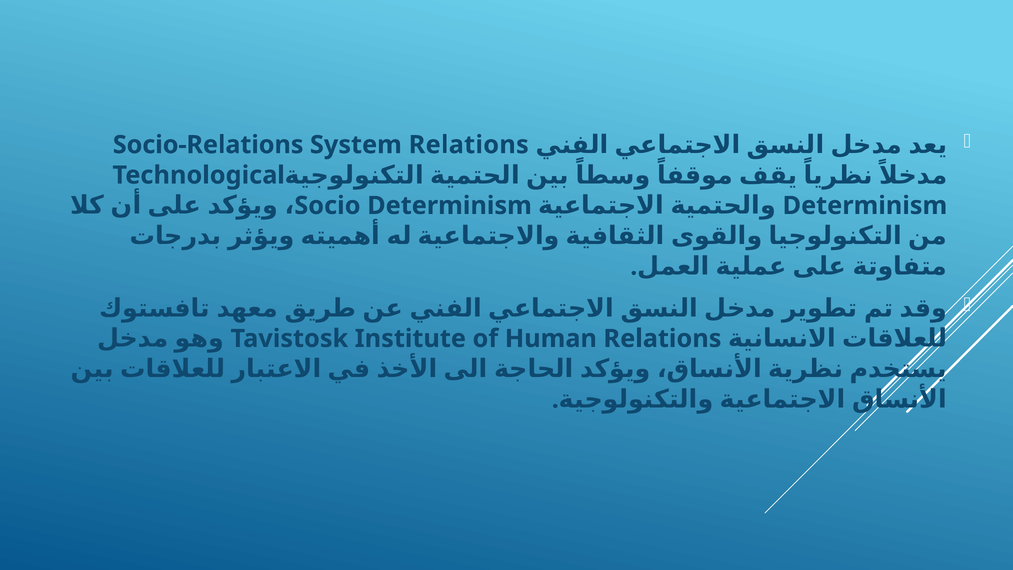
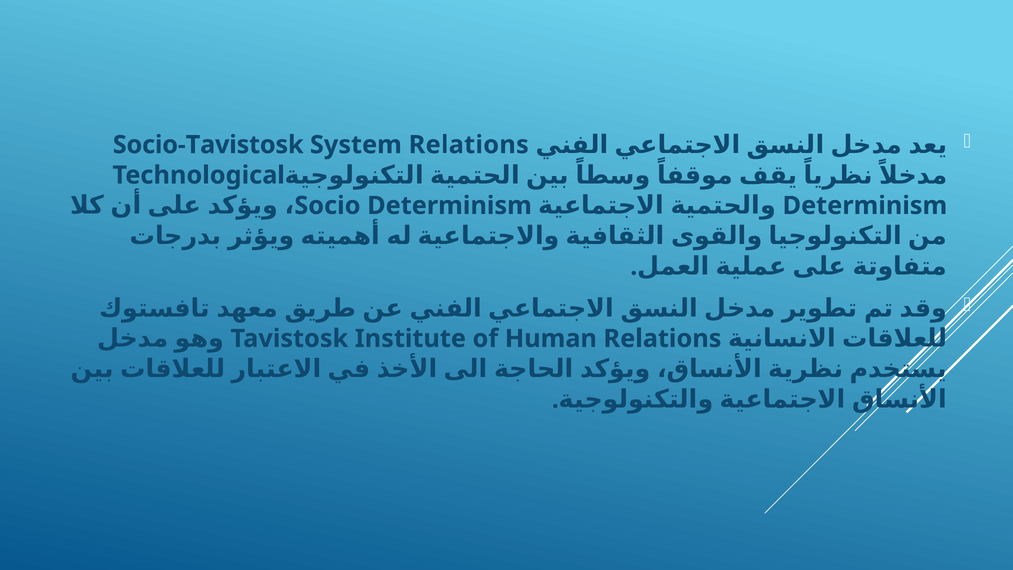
Socio-Relations: Socio-Relations -> Socio-Tavistosk (208, 145)
